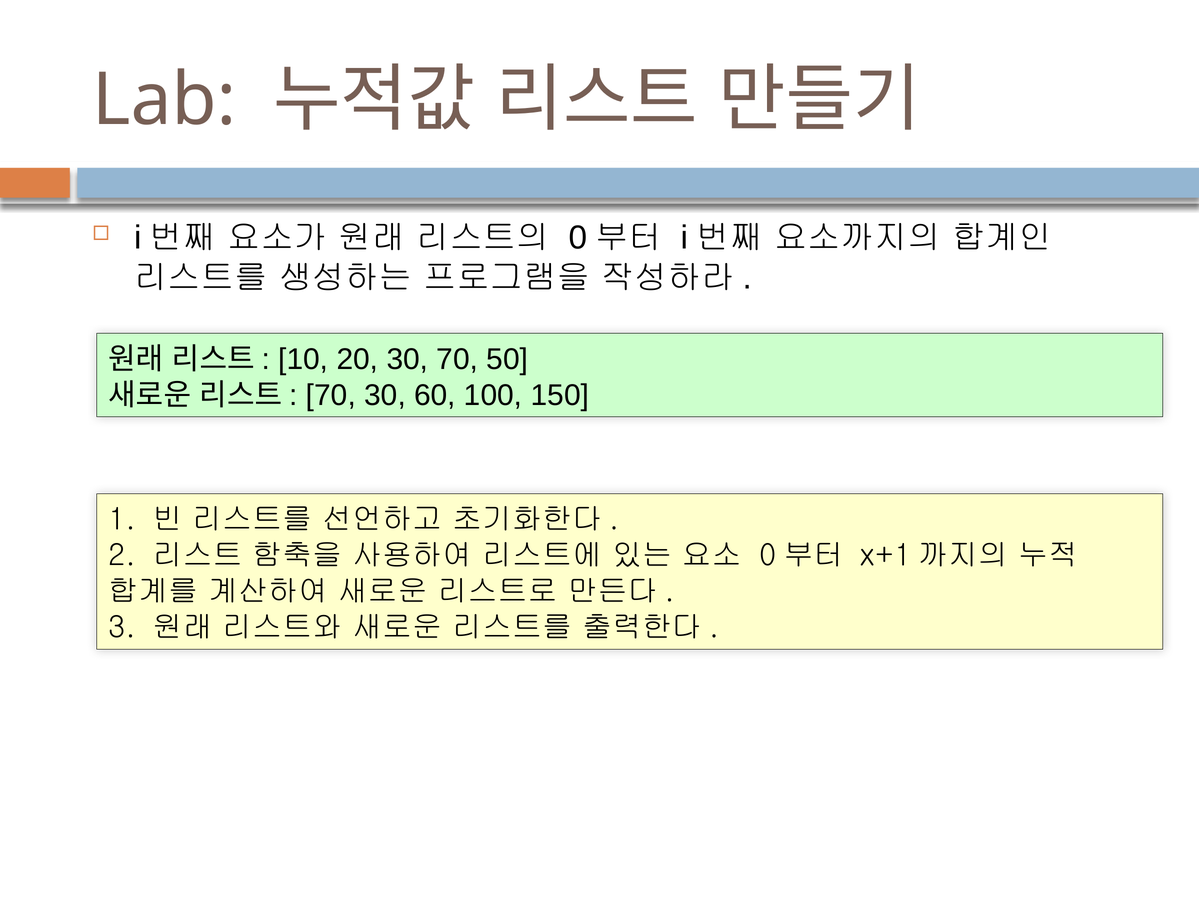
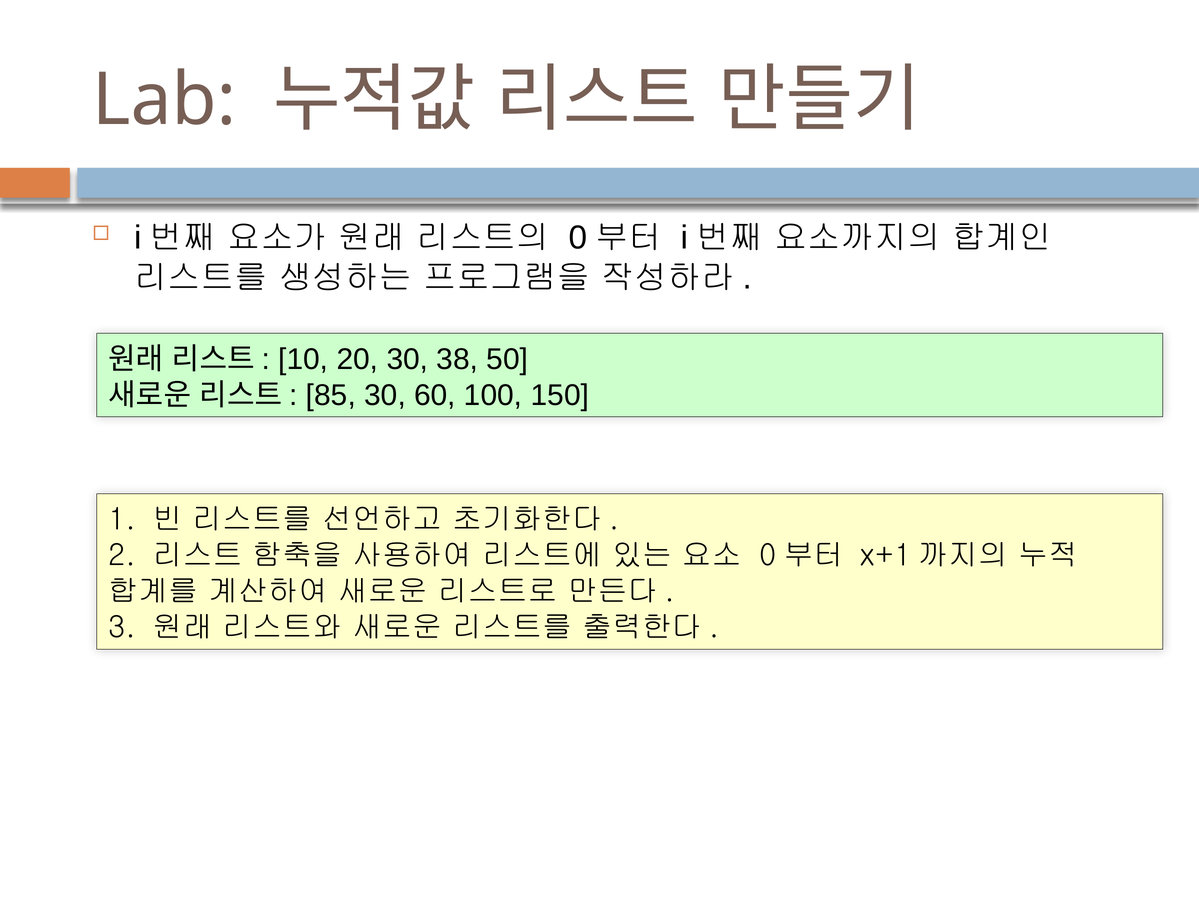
30 70: 70 -> 38 (457, 359)
70: 70 -> 85 (331, 395)
